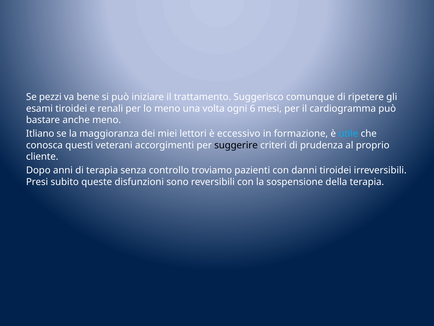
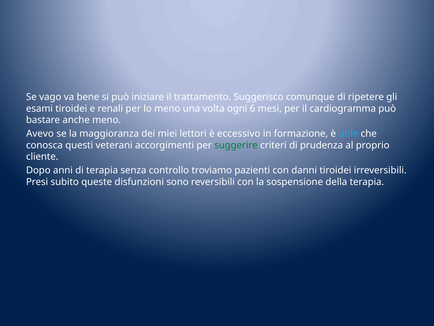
pezzi: pezzi -> vago (50, 97)
Itliano: Itliano -> Avevo (40, 133)
suggerire colour: black -> green (236, 145)
